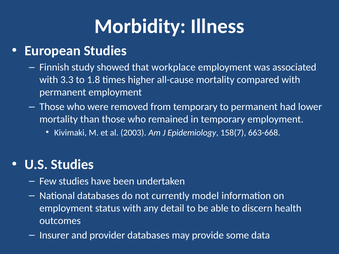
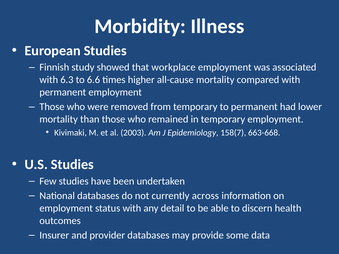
3.3: 3.3 -> 6.3 (67, 80)
1.8: 1.8 -> 6.6 (93, 80)
model: model -> across (205, 196)
